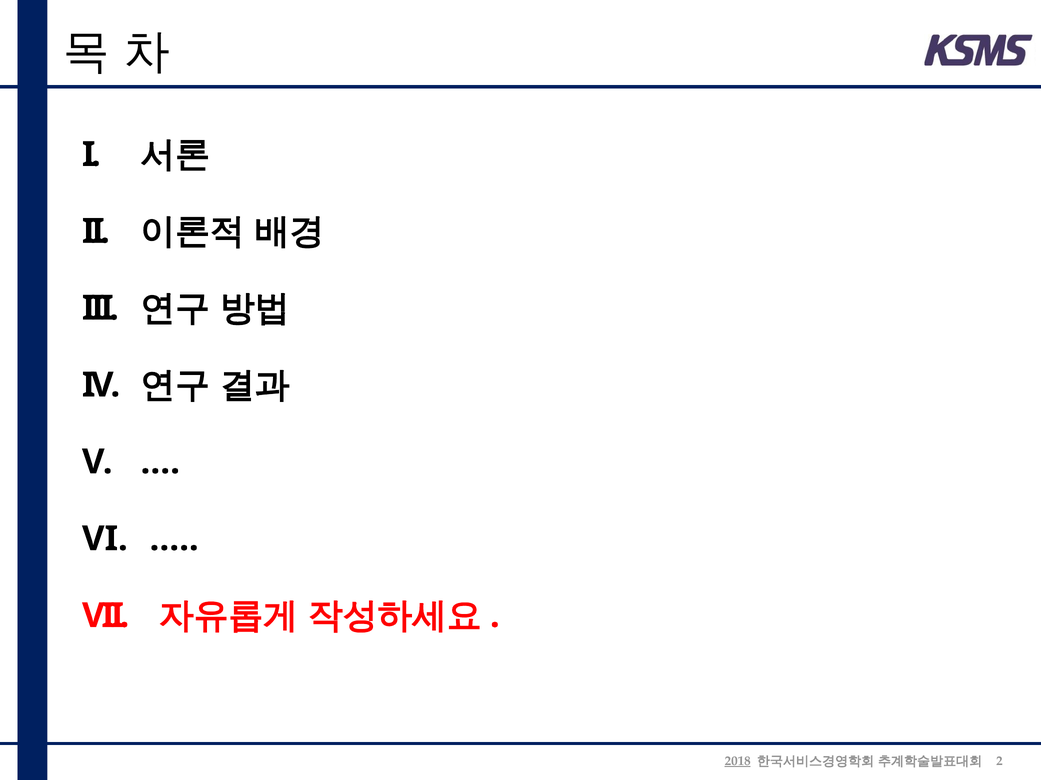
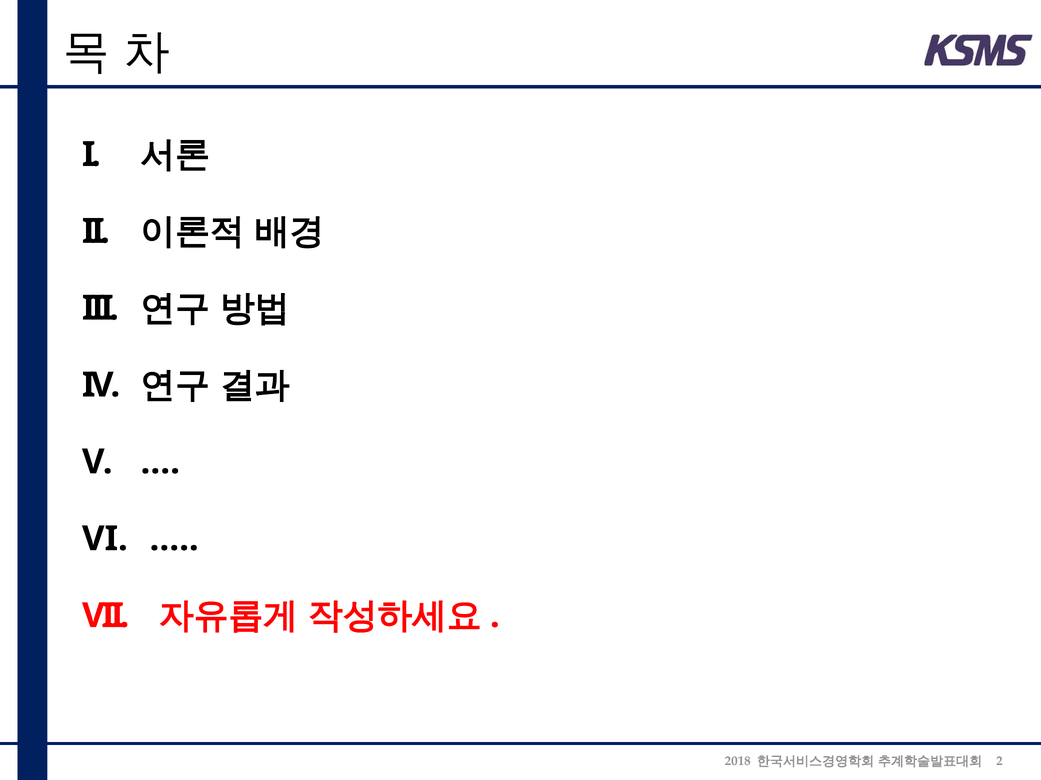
2018 underline: present -> none (738, 762)
